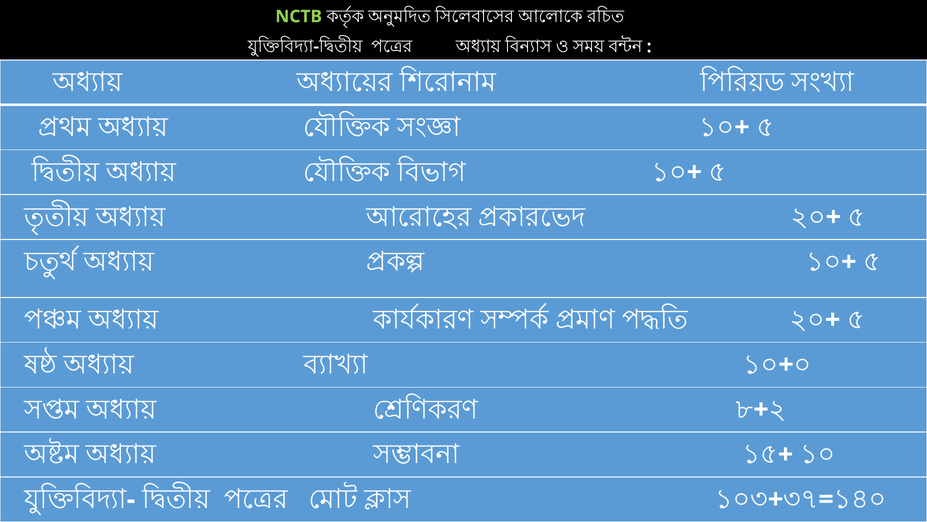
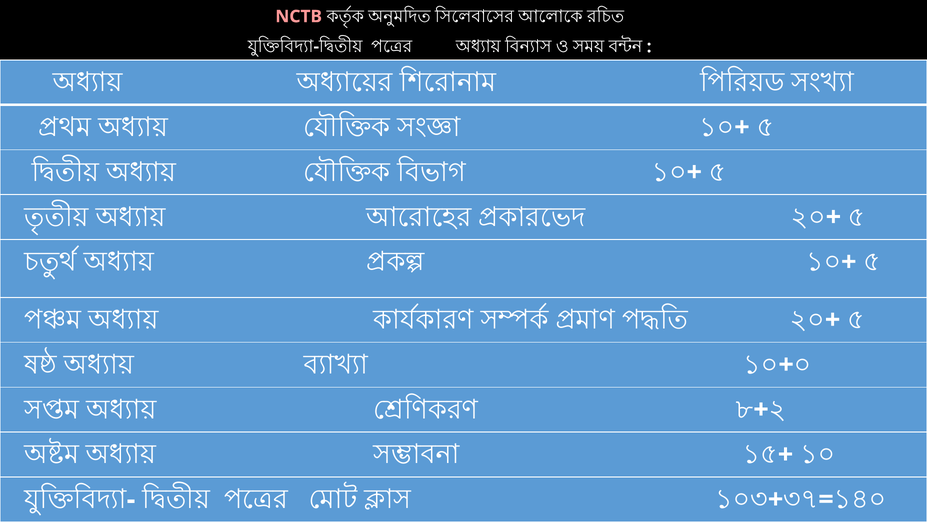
NCTB colour: light green -> pink (299, 16)
